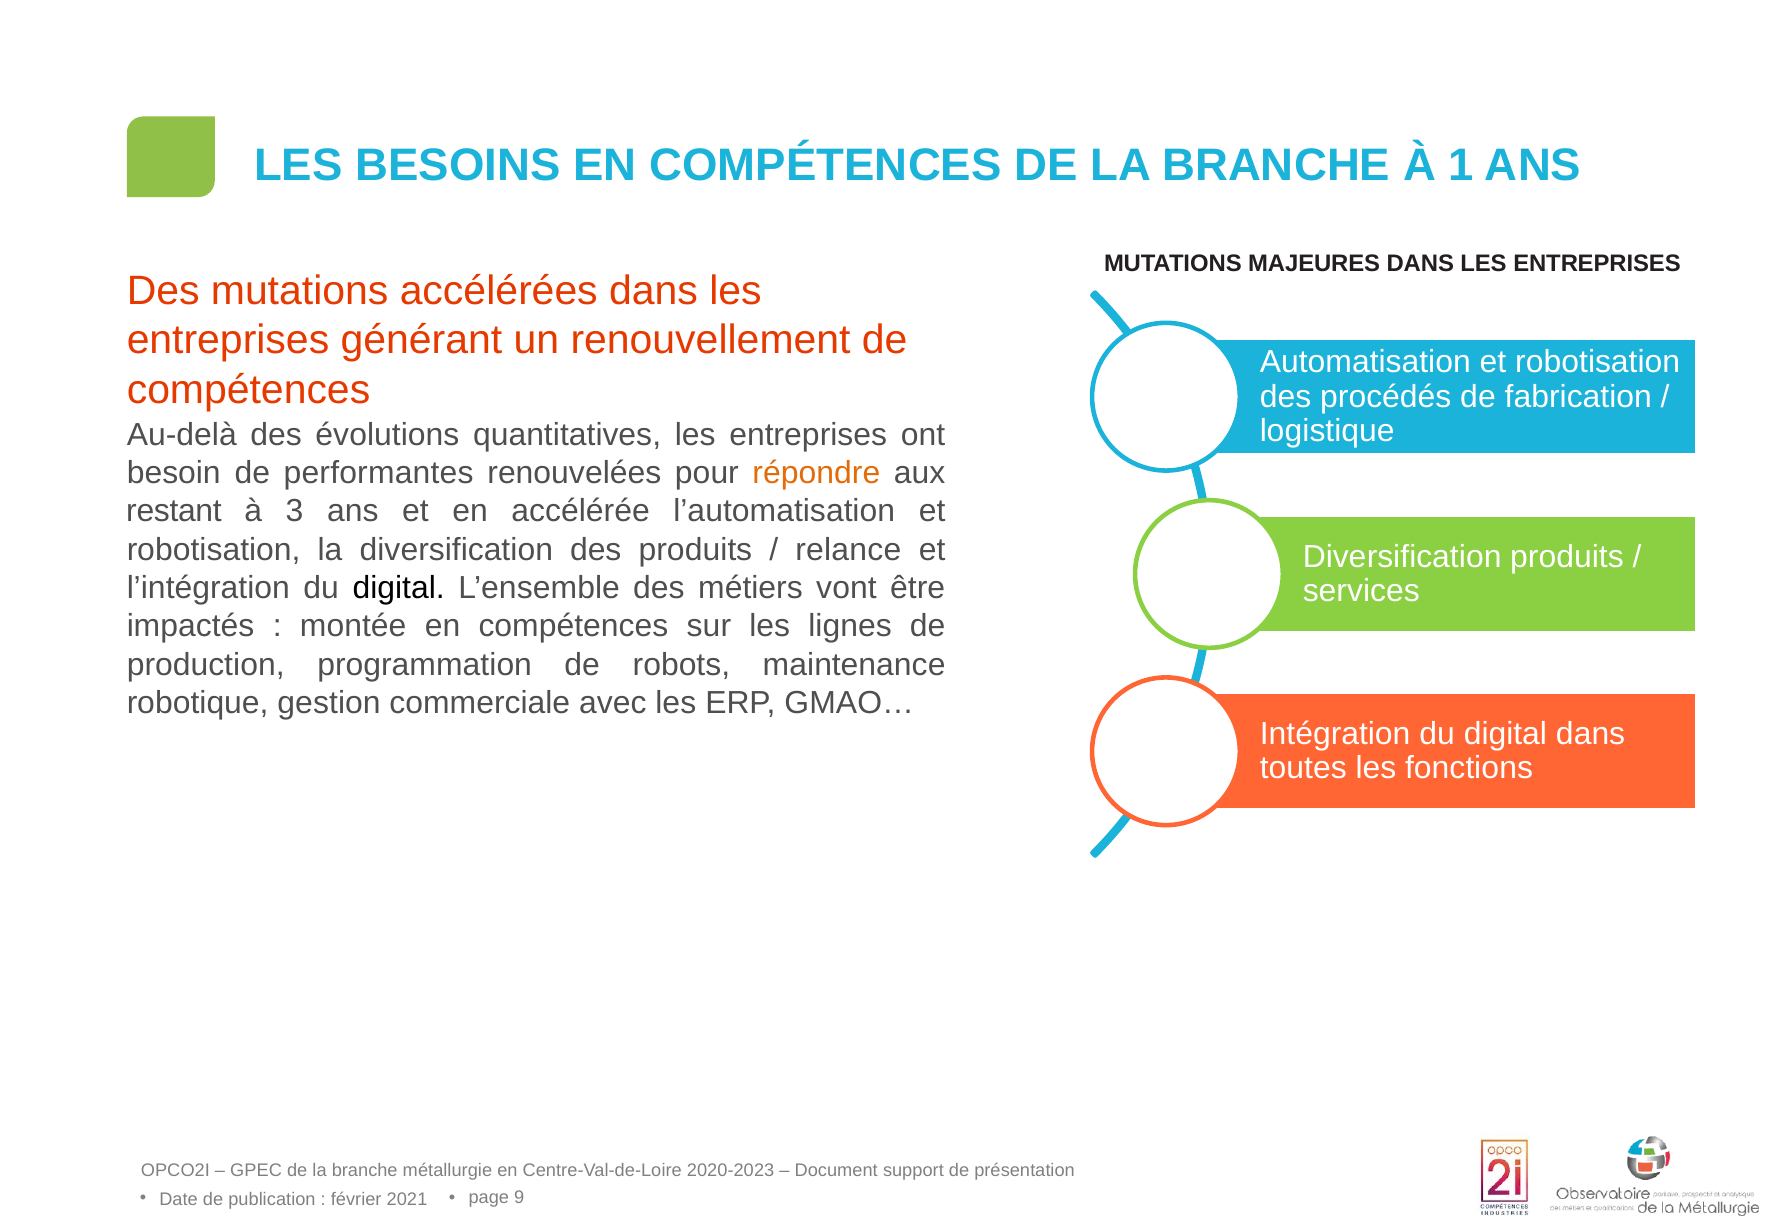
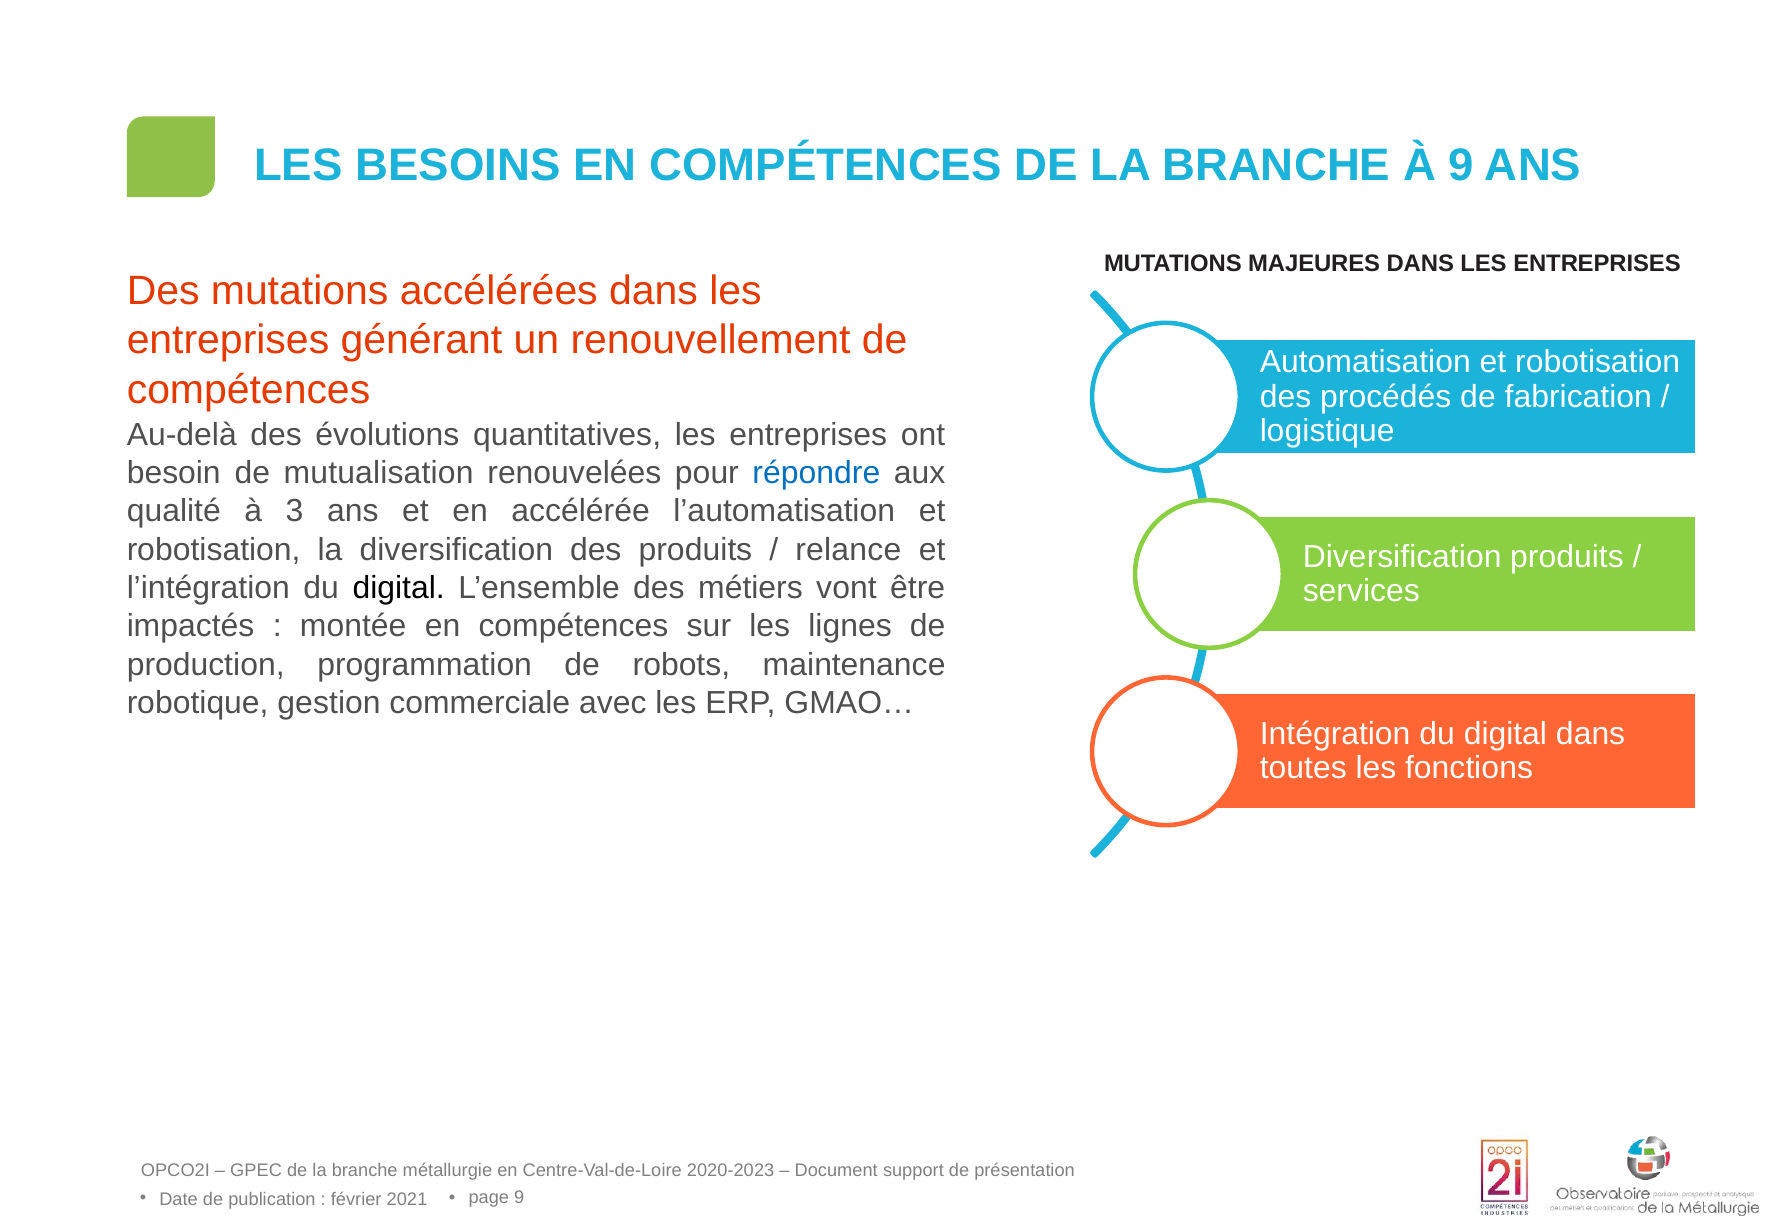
À 1: 1 -> 9 (1461, 165)
performantes: performantes -> mutualisation (379, 473)
répondre colour: orange -> blue (816, 473)
restant: restant -> qualité (174, 512)
